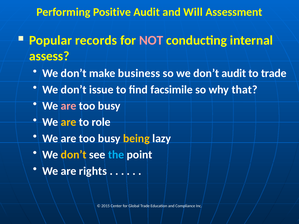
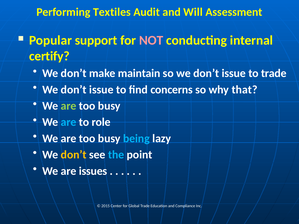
Positive: Positive -> Textiles (112, 12)
records: records -> support (96, 40)
assess: assess -> certify (49, 56)
business: business -> maintain (139, 73)
so we don’t audit: audit -> issue (234, 73)
facsimile: facsimile -> concerns (172, 90)
are colour: pink -> light green (69, 106)
are colour: yellow -> light blue (69, 122)
being colour: yellow -> light blue (136, 139)
rights: rights -> issues (93, 171)
